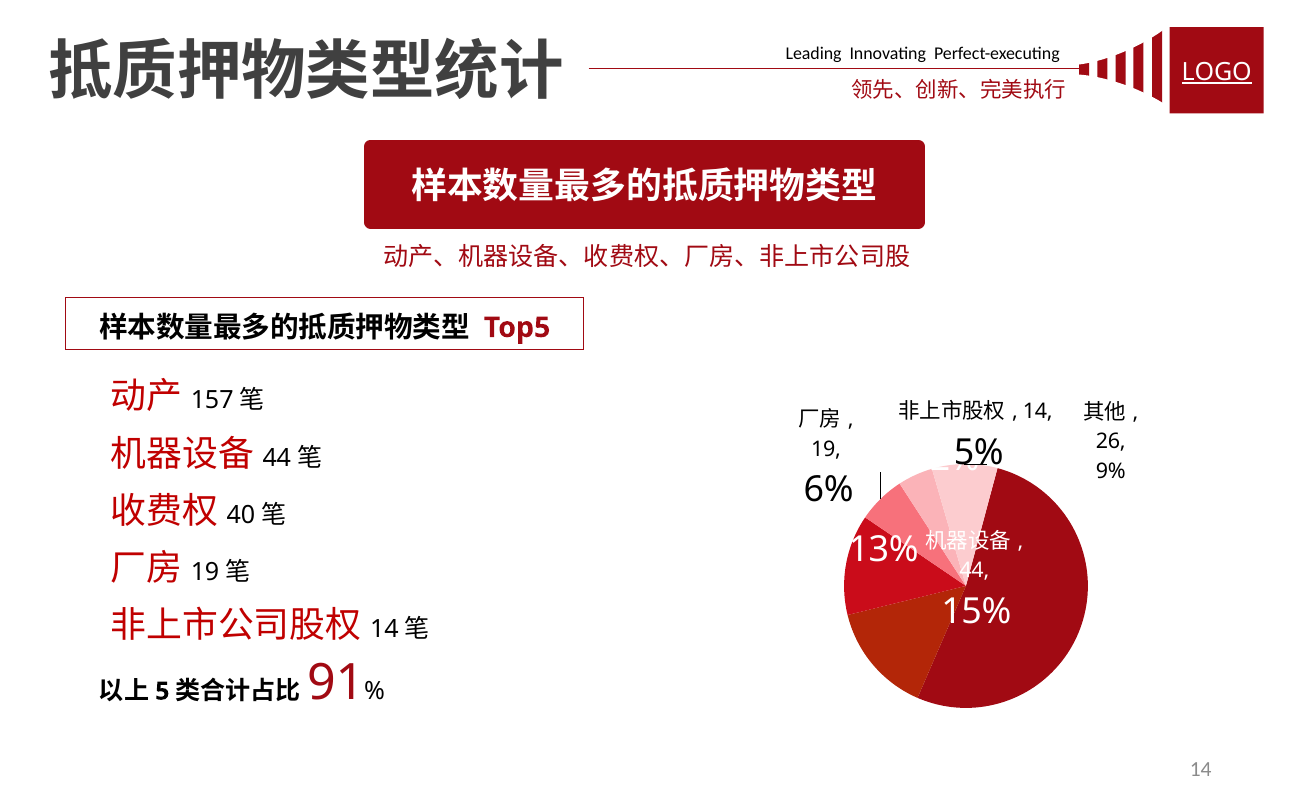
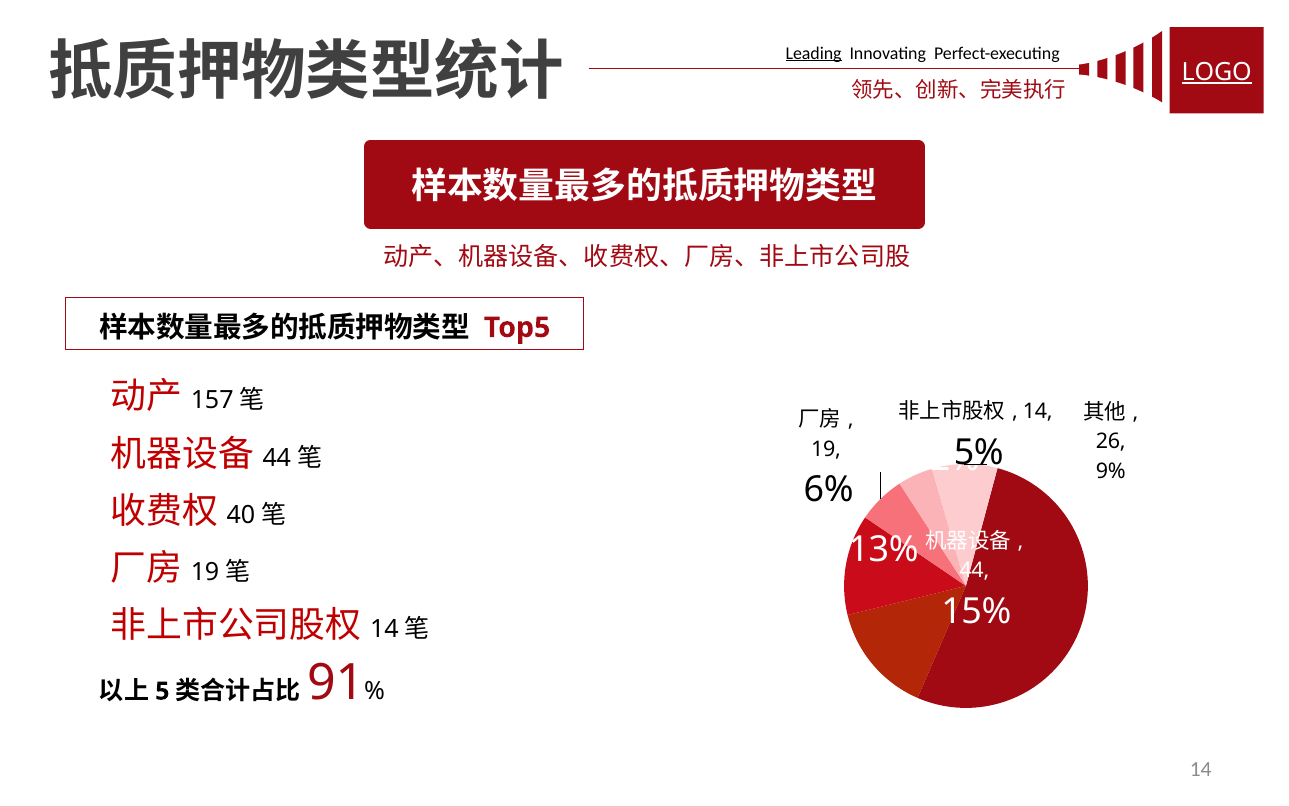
Leading underline: none -> present (814, 53)
